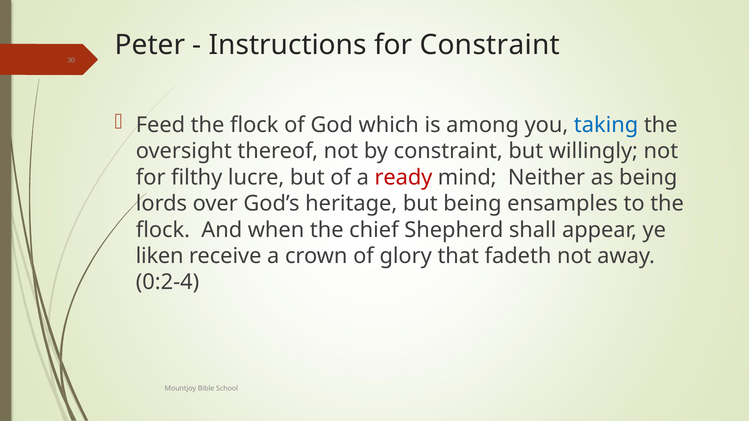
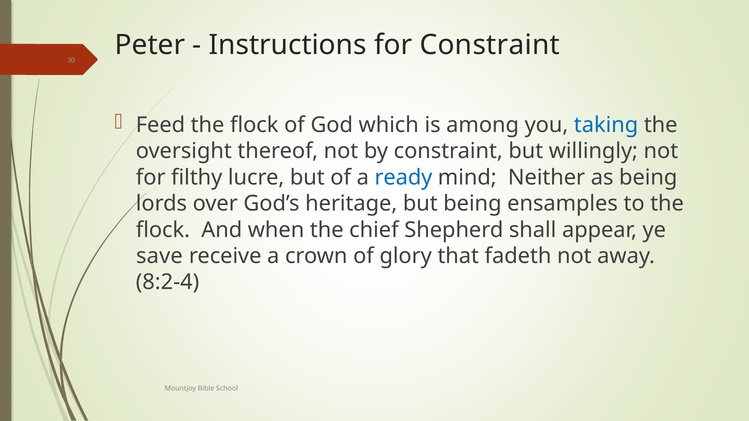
ready colour: red -> blue (403, 178)
liken: liken -> save (159, 256)
0:2-4: 0:2-4 -> 8:2-4 (168, 282)
